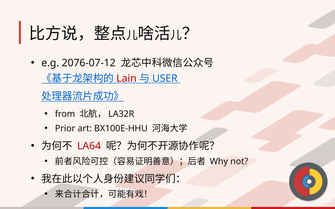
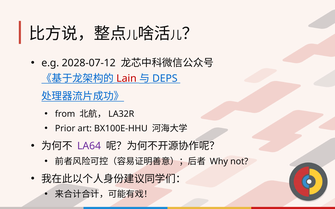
2076-07-12: 2076-07-12 -> 2028-07-12 (89, 63)
USER: USER -> DEPS (165, 78)
LA64 colour: red -> purple (89, 146)
